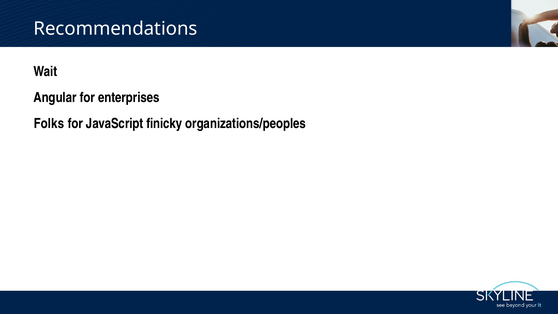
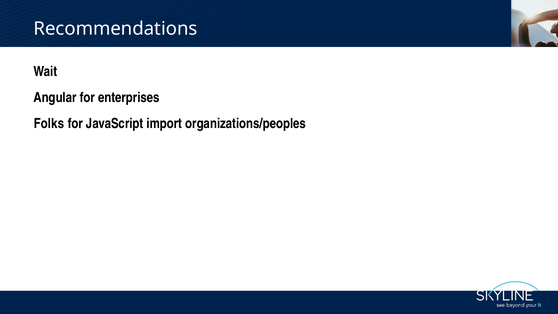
finicky: finicky -> import (164, 123)
